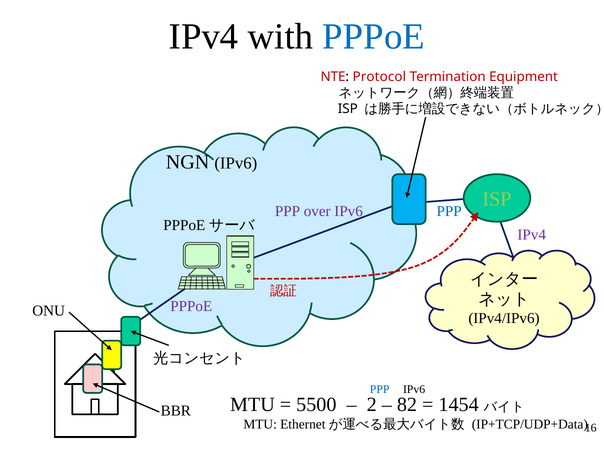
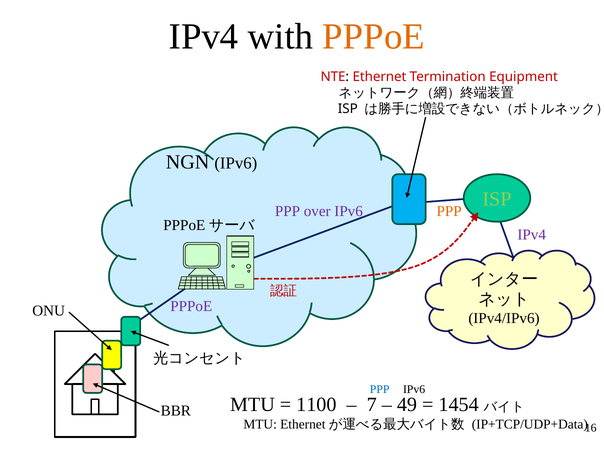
PPPoE colour: blue -> orange (374, 36)
Protocol: Protocol -> Ethernet (379, 77)
PPP colour: blue -> orange (449, 211)
5500: 5500 -> 1100 (316, 405)
2: 2 -> 7 (372, 405)
82: 82 -> 49 (407, 405)
